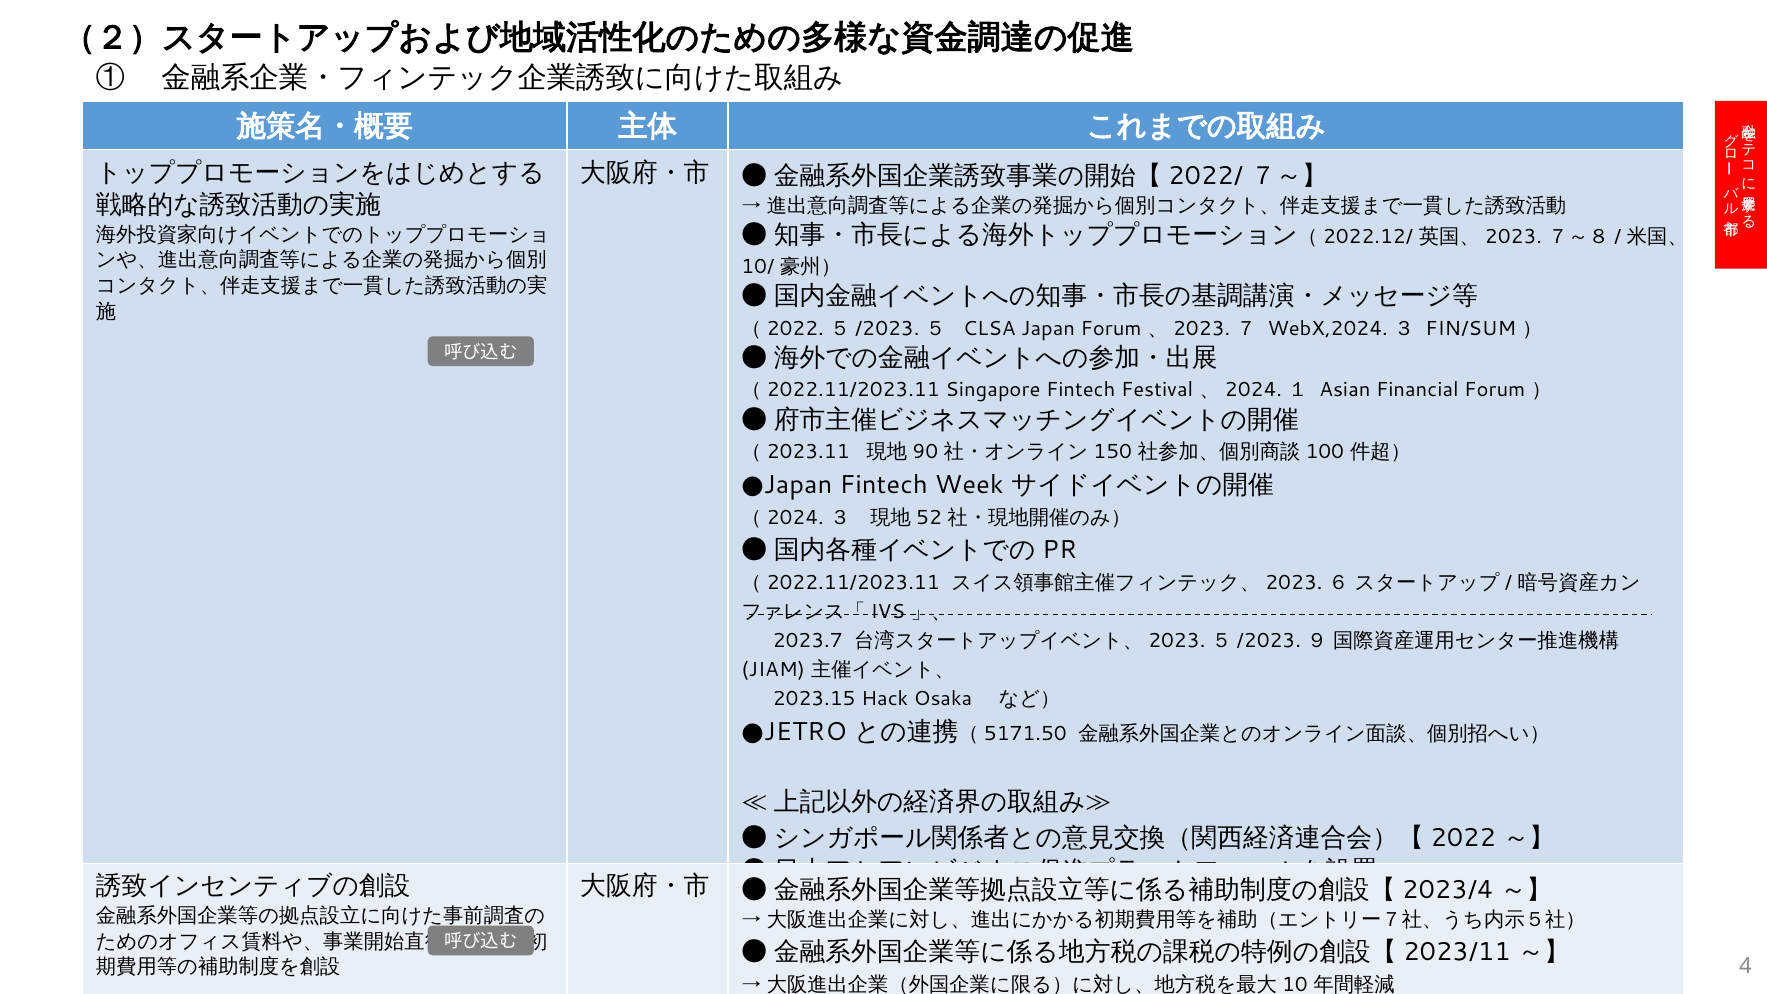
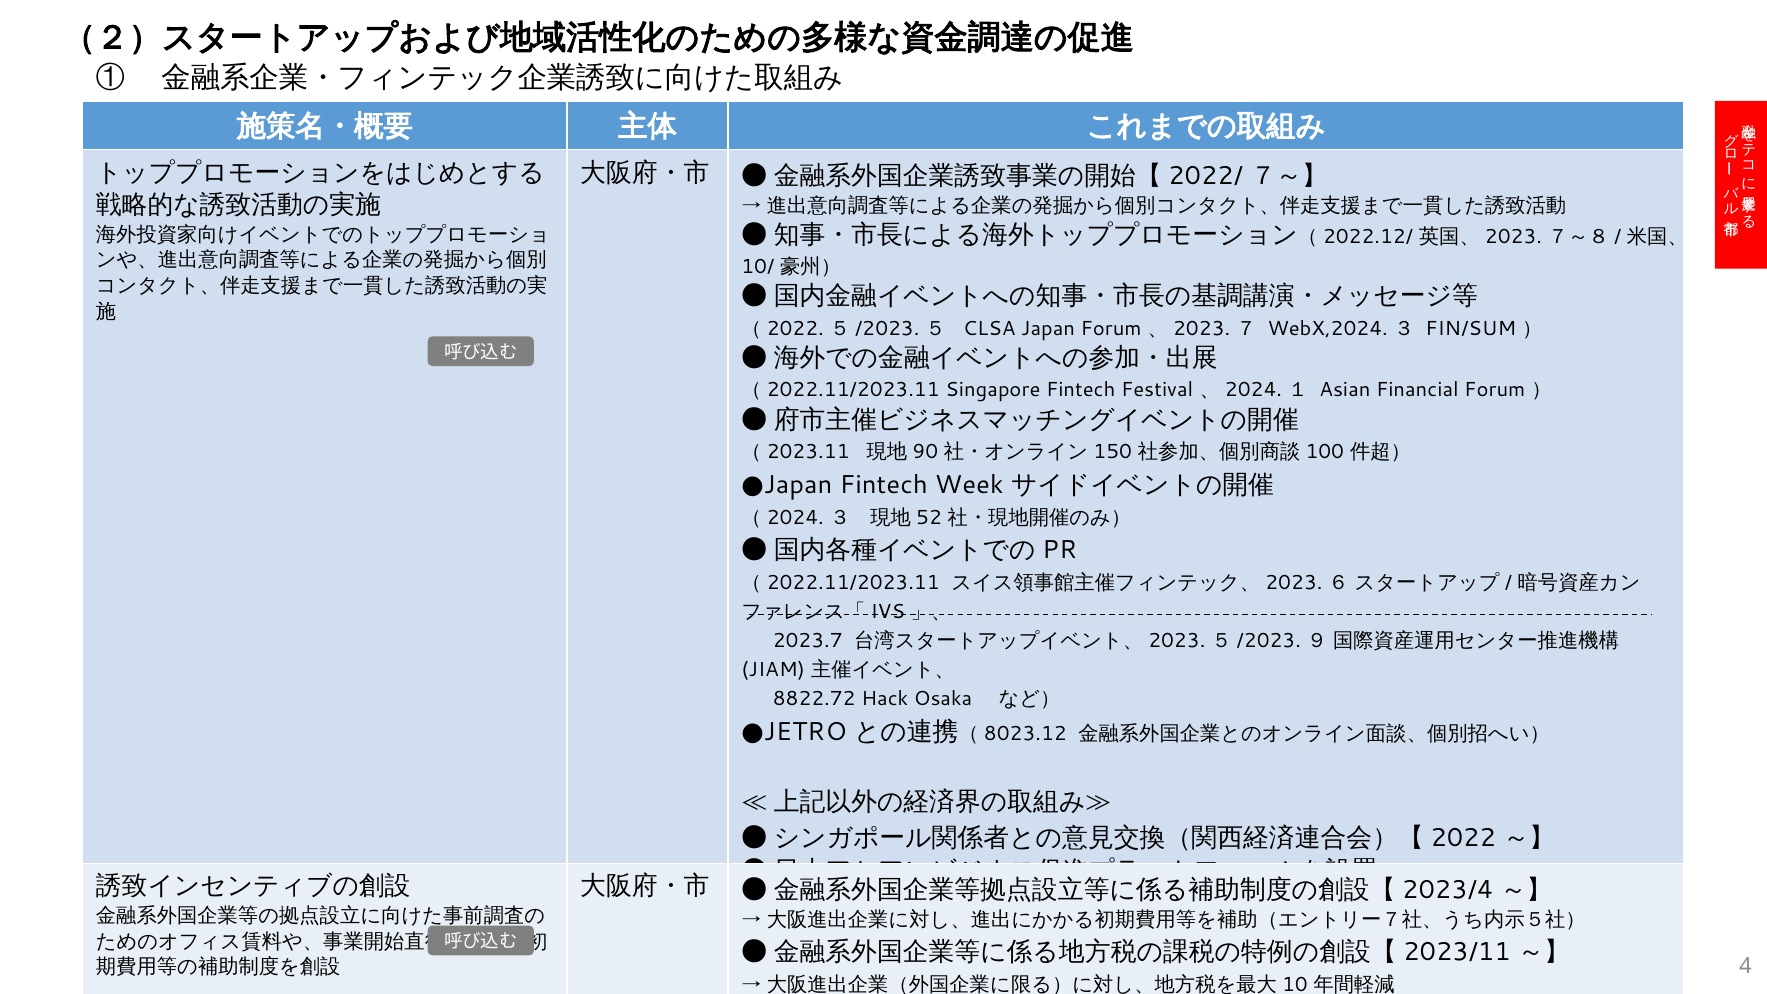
2023.15: 2023.15 -> 8822.72 (814, 699)
5171.50: 5171.50 -> 8023.12 (1025, 734)
